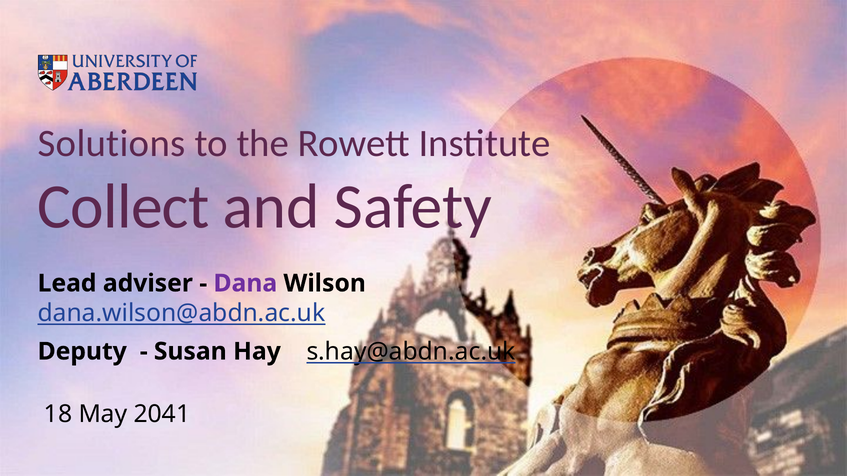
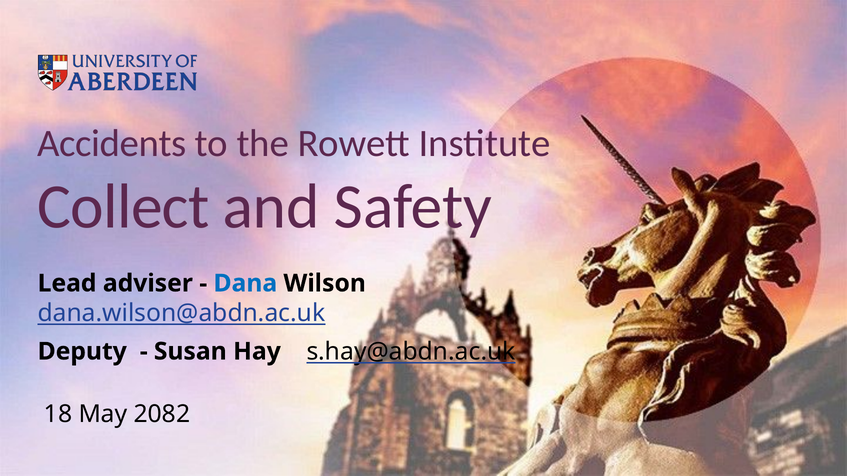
Solutions: Solutions -> Accidents (112, 144)
Dana colour: purple -> blue (245, 284)
2041: 2041 -> 2082 (162, 414)
